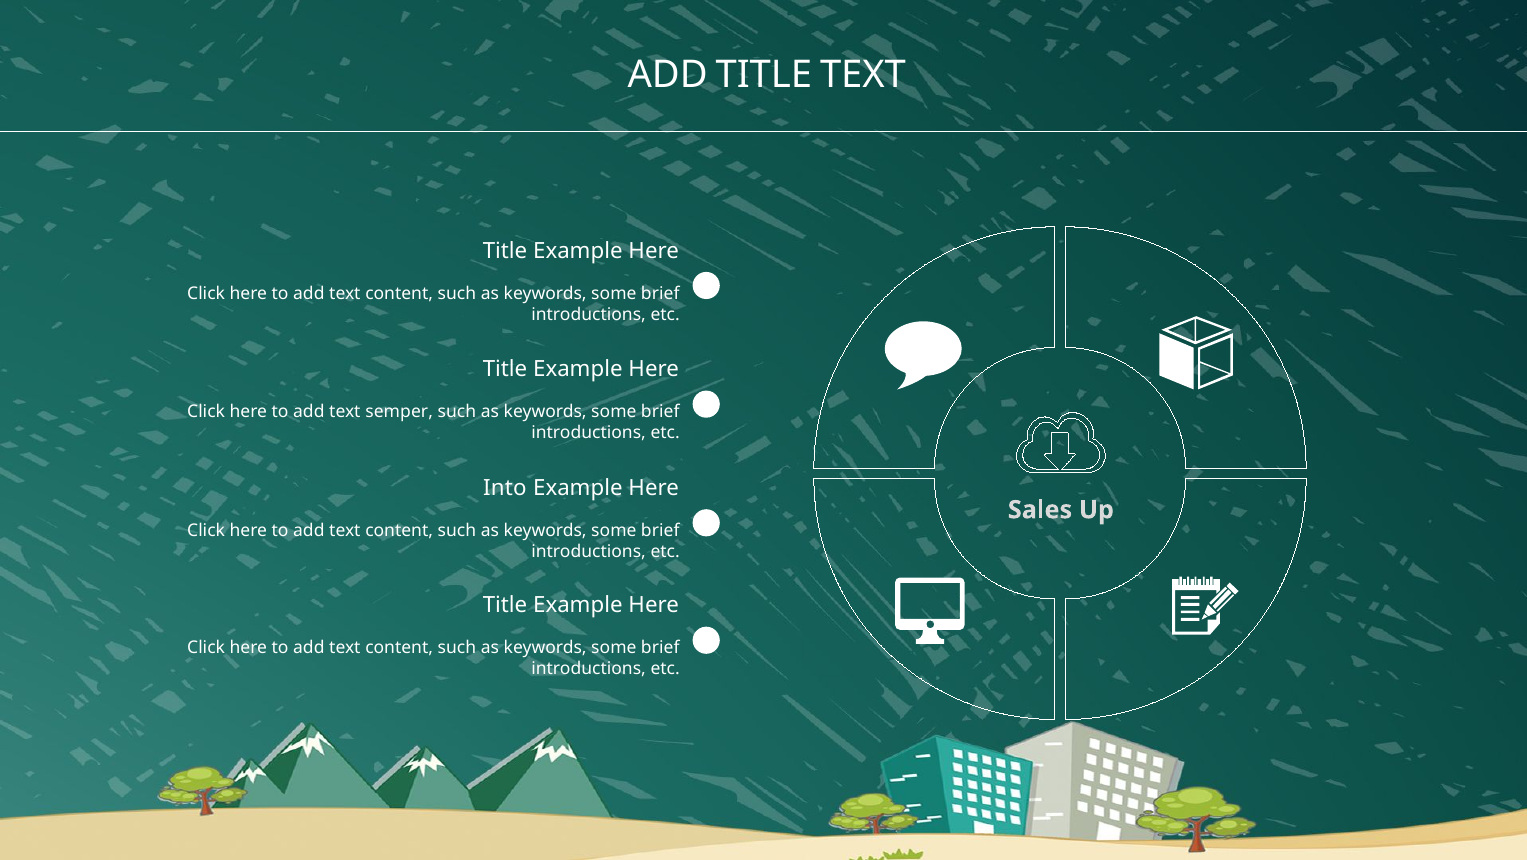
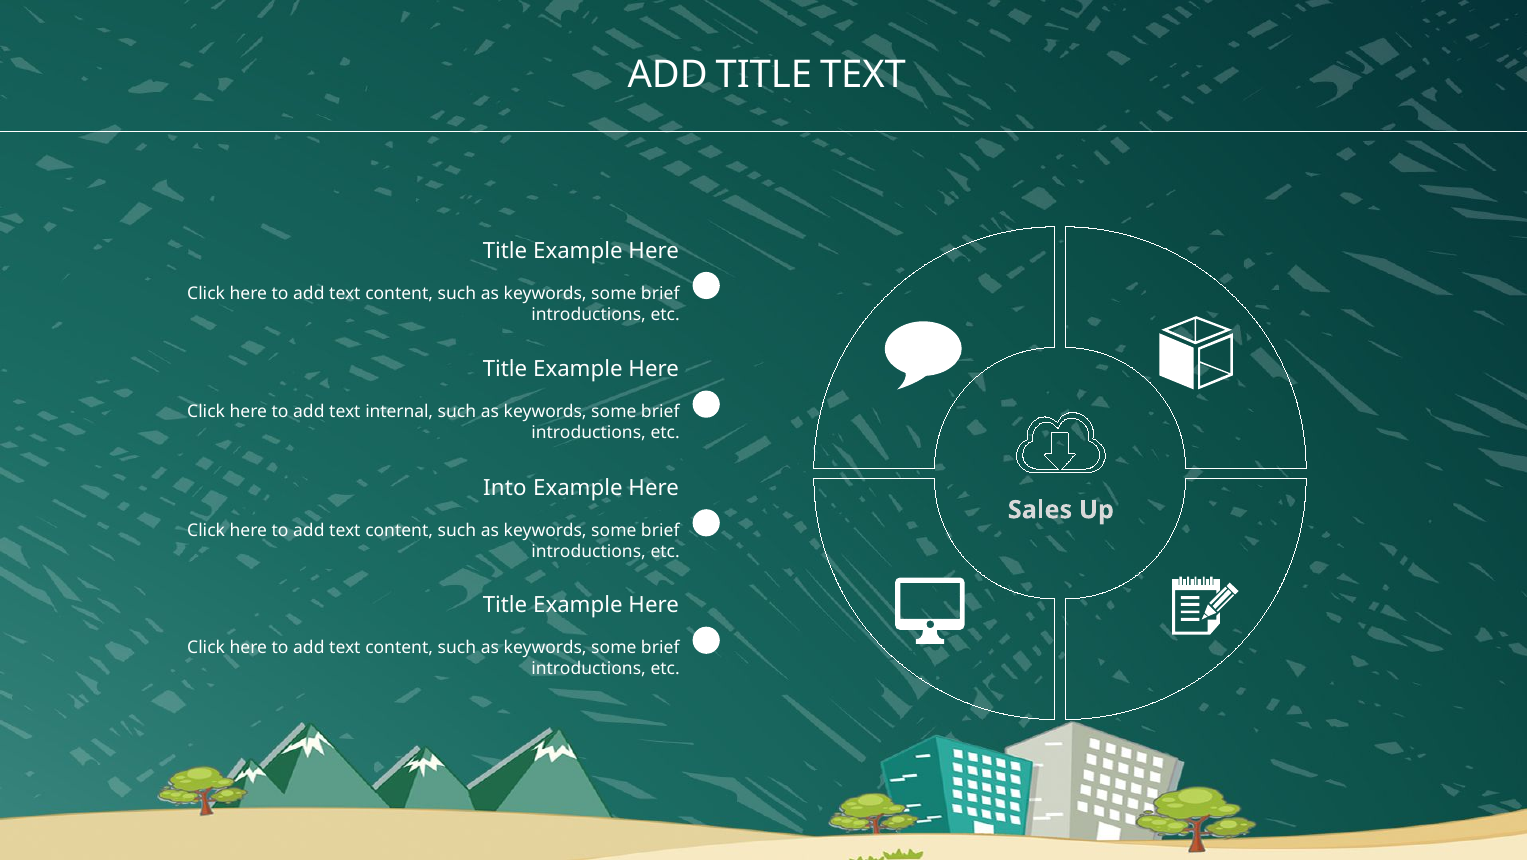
semper: semper -> internal (399, 412)
